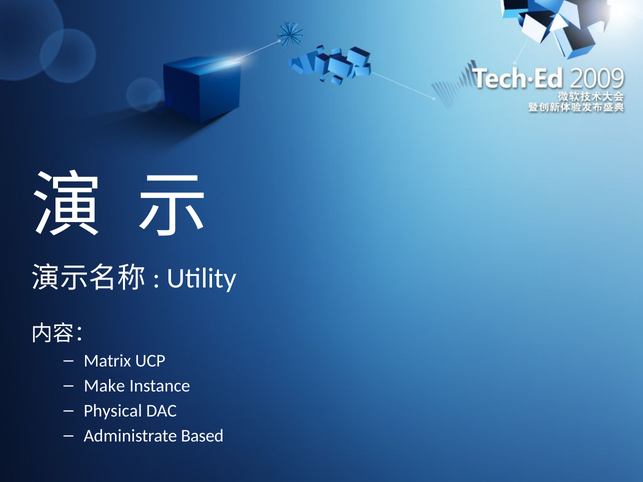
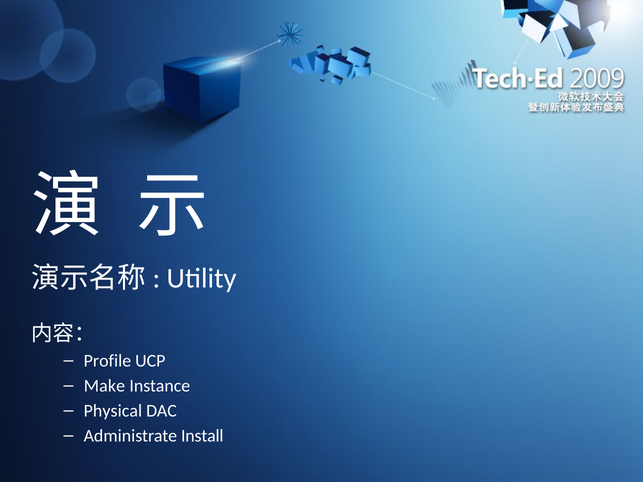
Matrix: Matrix -> Profile (107, 361)
Based: Based -> Install (202, 436)
